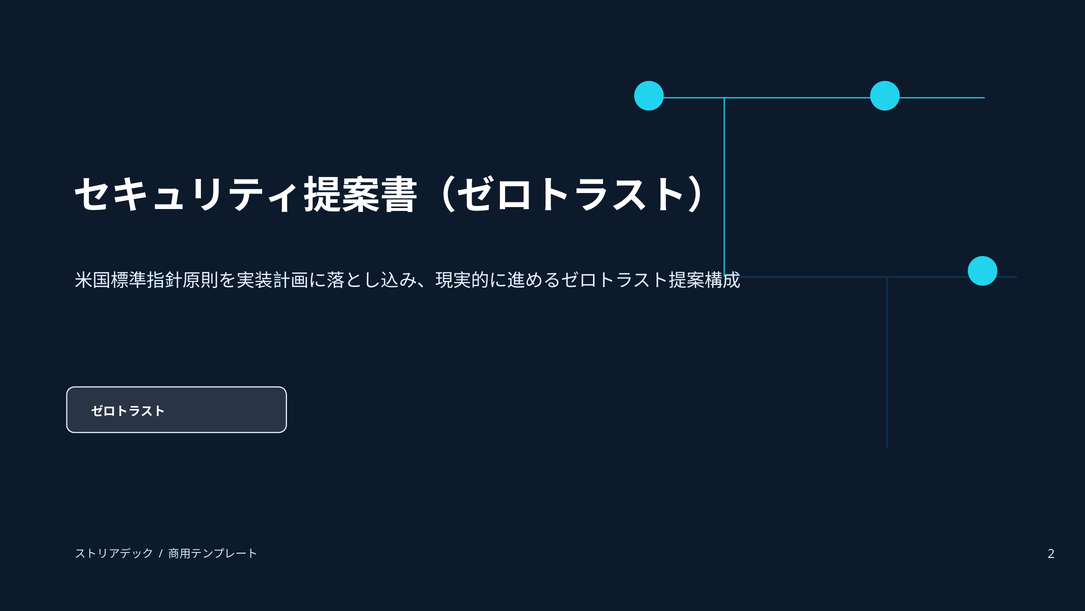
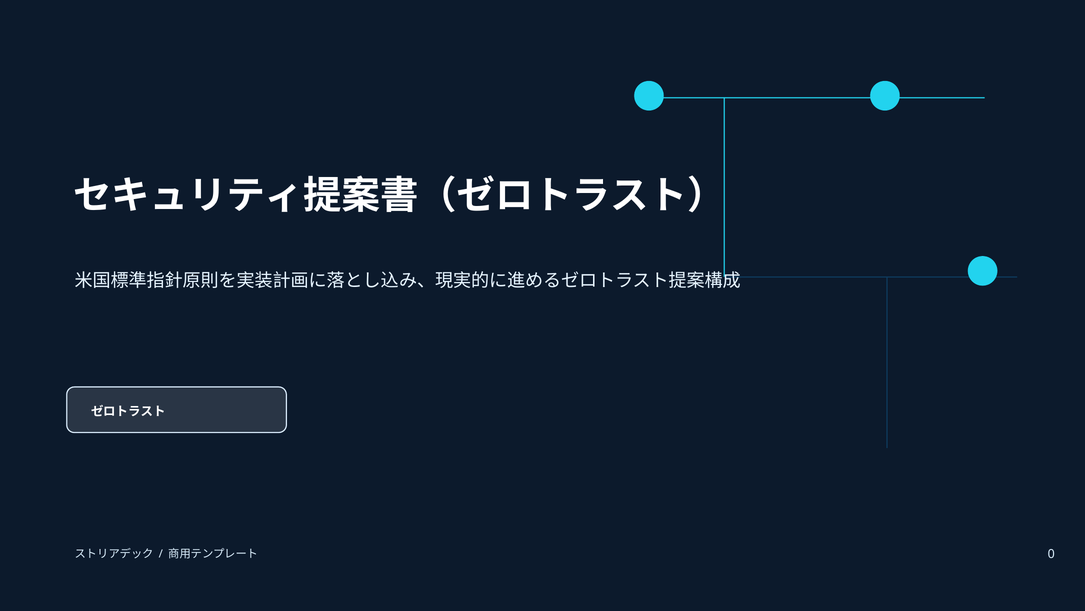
2: 2 -> 0 (1051, 553)
